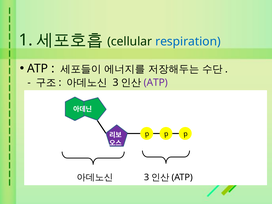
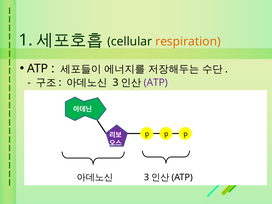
respiration colour: blue -> orange (188, 41)
